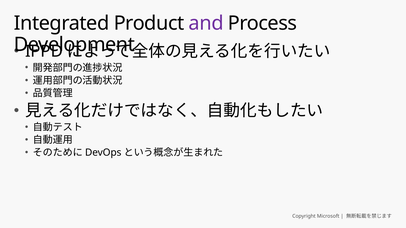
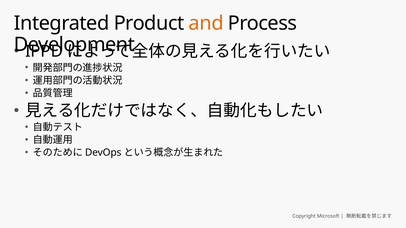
and colour: purple -> orange (206, 23)
